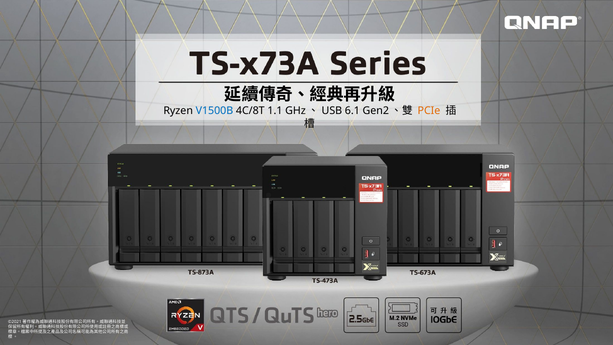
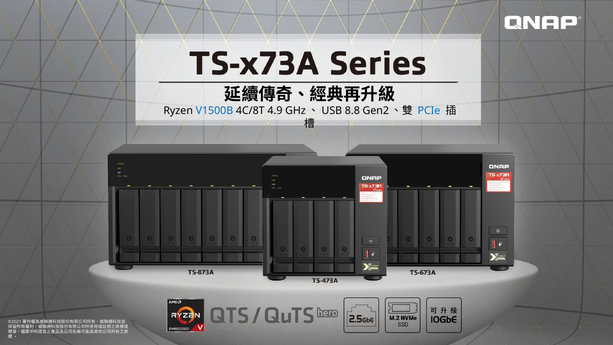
1.1: 1.1 -> 4.9 (275, 111)
6.1: 6.1 -> 8.8 (352, 111)
PCIe colour: orange -> blue (429, 111)
